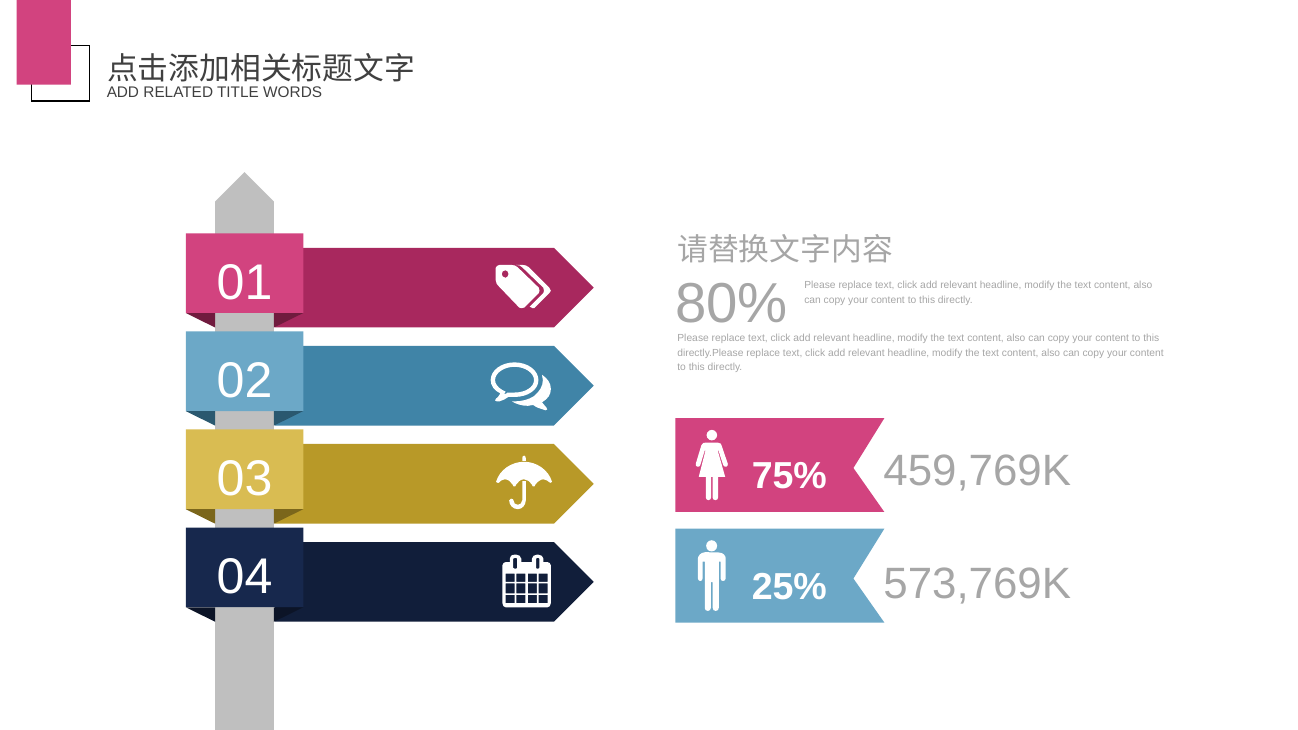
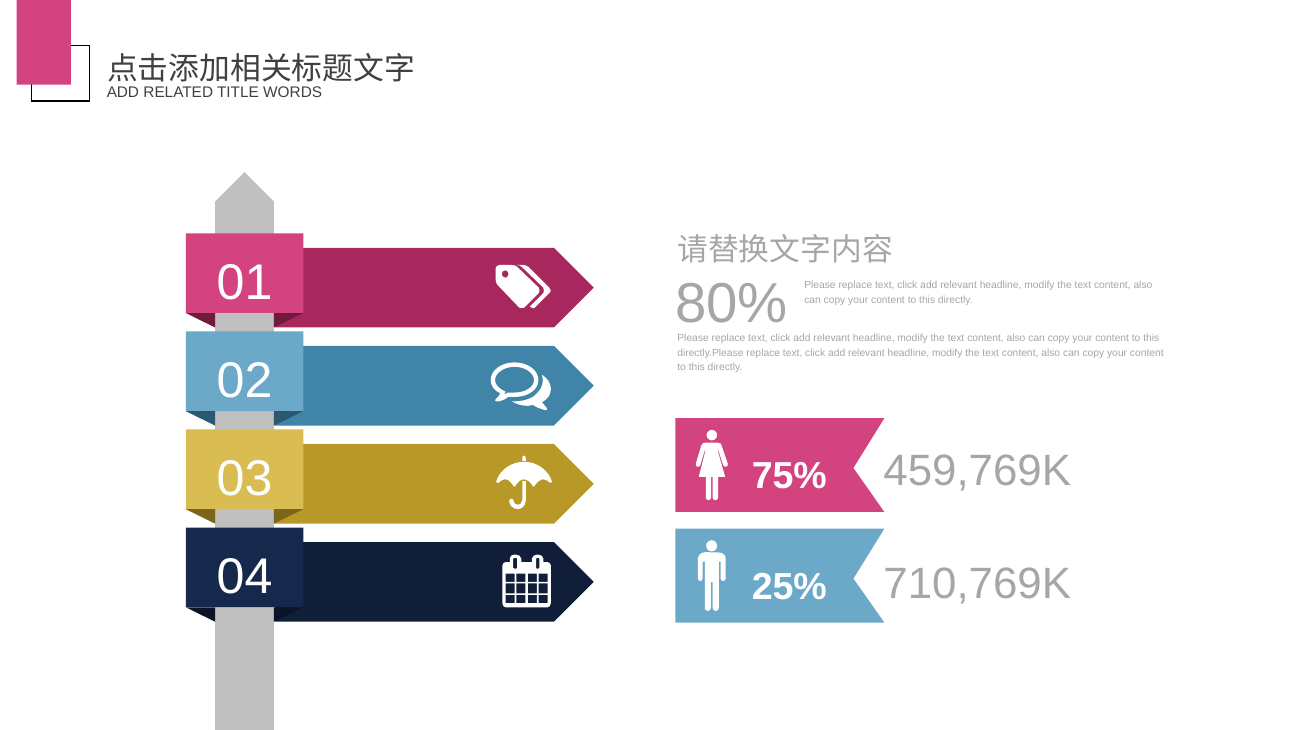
573,769K: 573,769K -> 710,769K (977, 584)
